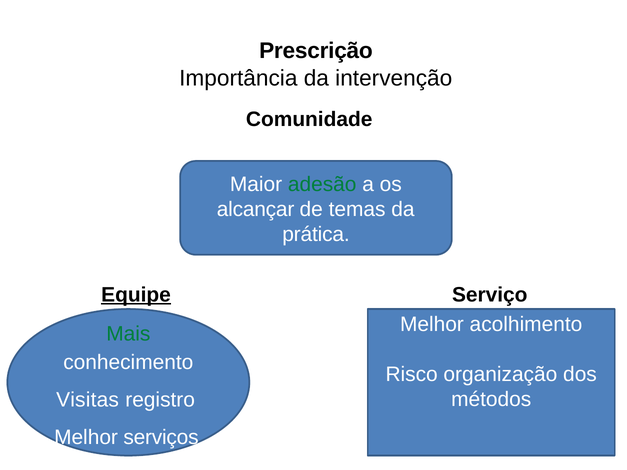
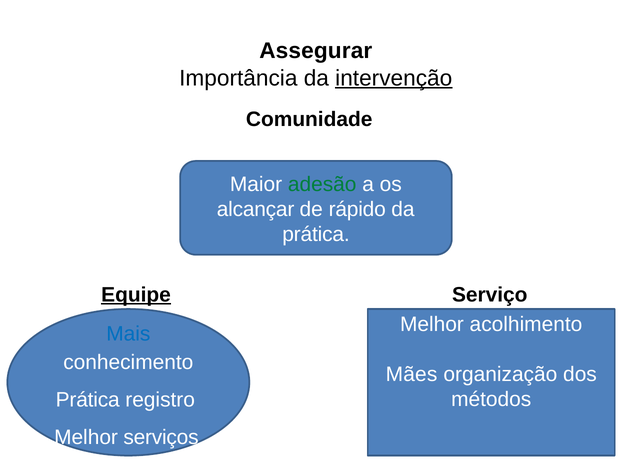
Prescrição: Prescrição -> Assegurar (316, 51)
intervenção underline: none -> present (394, 78)
temas: temas -> rápido (357, 209)
Mais colour: green -> blue (128, 334)
Risco: Risco -> Mães (412, 375)
Visitas: Visitas -> Prática (88, 400)
